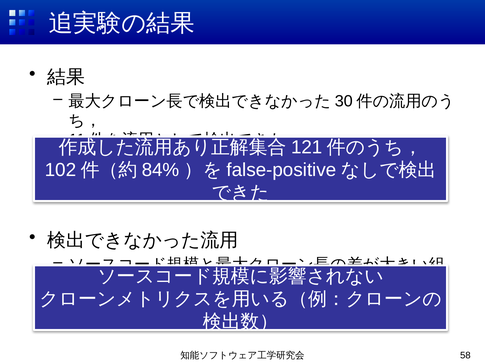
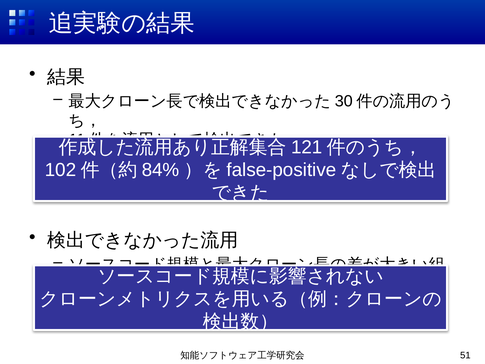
58: 58 -> 51 (465, 355)
